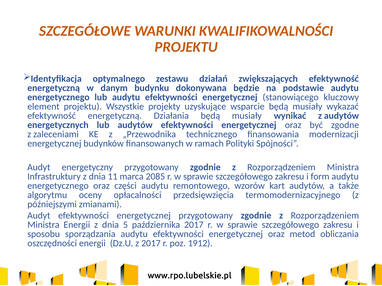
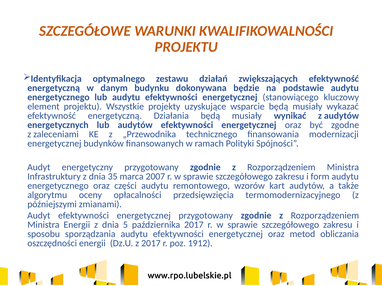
11: 11 -> 35 (113, 177)
2085: 2085 -> 2007 (155, 177)
